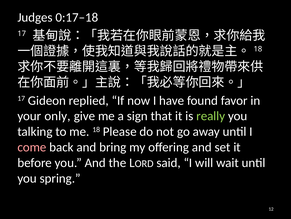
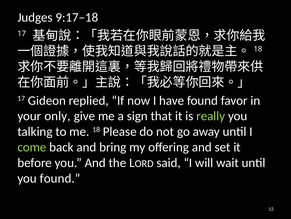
0:17–18: 0:17–18 -> 9:17–18 (77, 17)
come colour: pink -> light green (32, 147)
you spring: spring -> found (60, 178)
